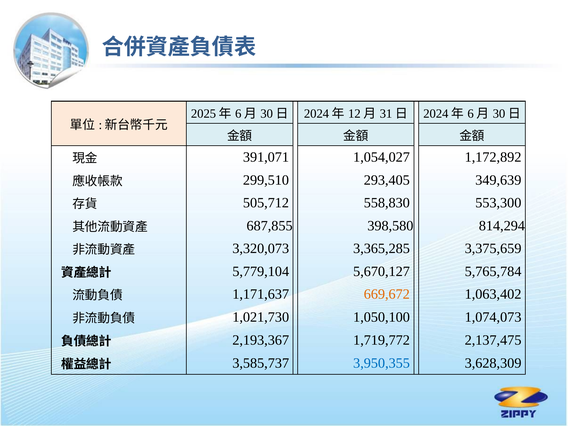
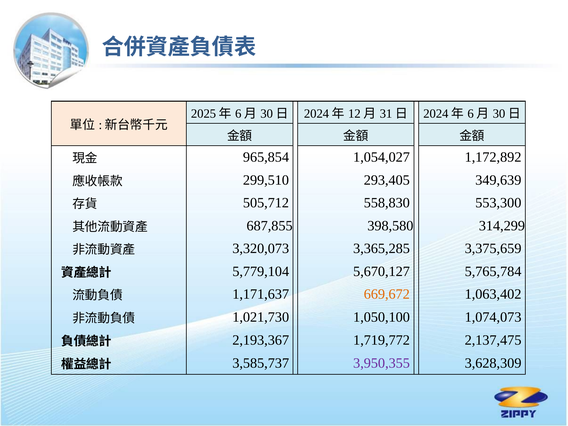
391,071: 391,071 -> 965,854 (266, 157)
814,294: 814,294 -> 314,299 (502, 226)
3,950,355 colour: blue -> purple (382, 363)
